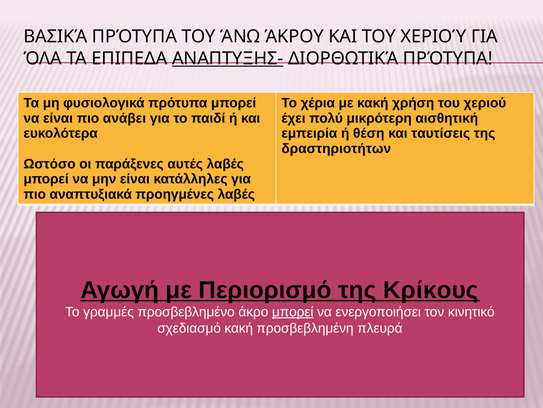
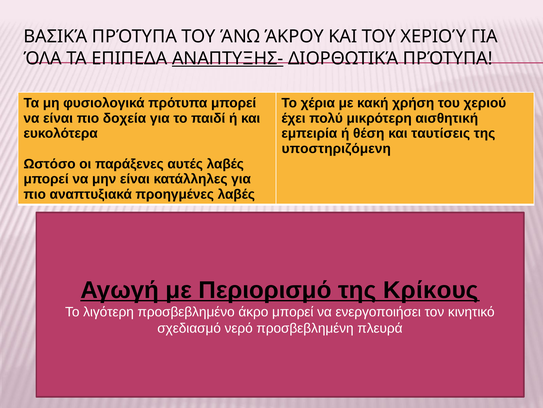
ανάβει: ανάβει -> δοχεία (125, 118)
δραστηριοτήτων: δραστηριοτήτων -> υποστηριζόμενη (336, 148)
γραμμές: γραμμές -> λιγότερη (109, 311)
μπορεί underline: present -> none (293, 311)
σχεδιασμό κακή: κακή -> νερό (239, 328)
